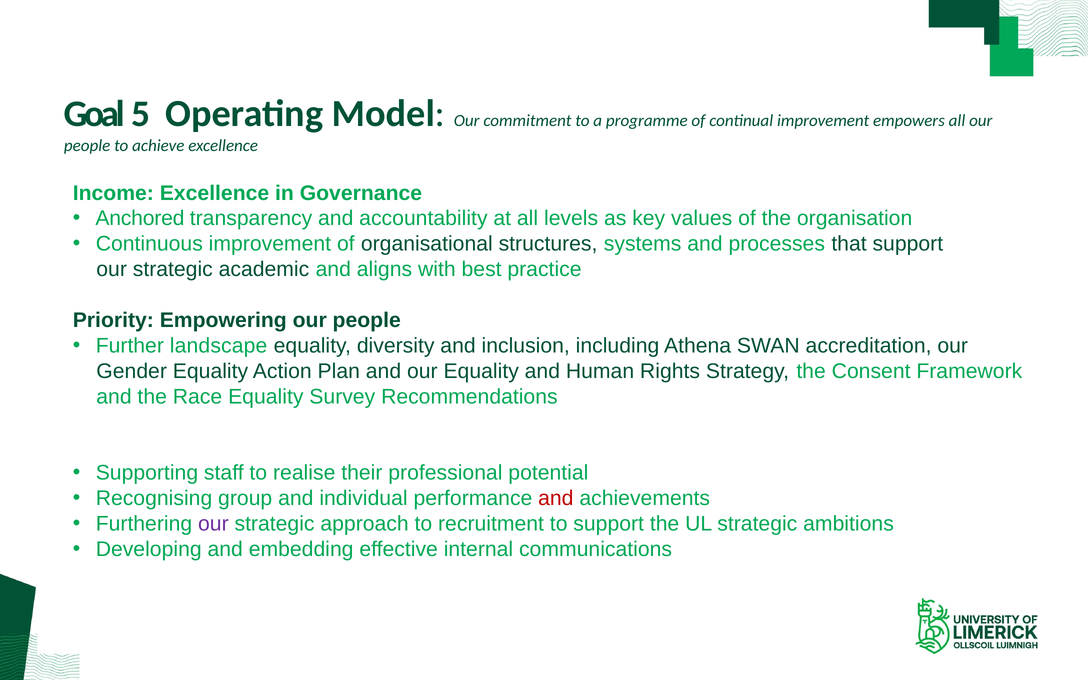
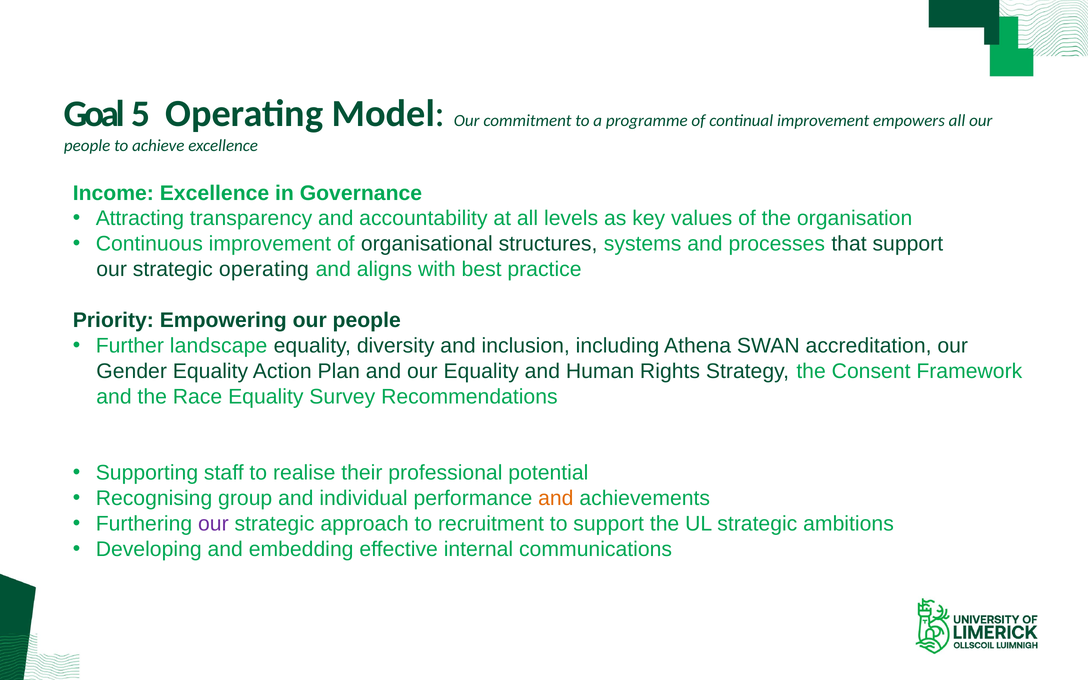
Anchored: Anchored -> Attracting (140, 218)
strategic academic: academic -> operating (264, 269)
and colour: red -> orange (556, 498)
